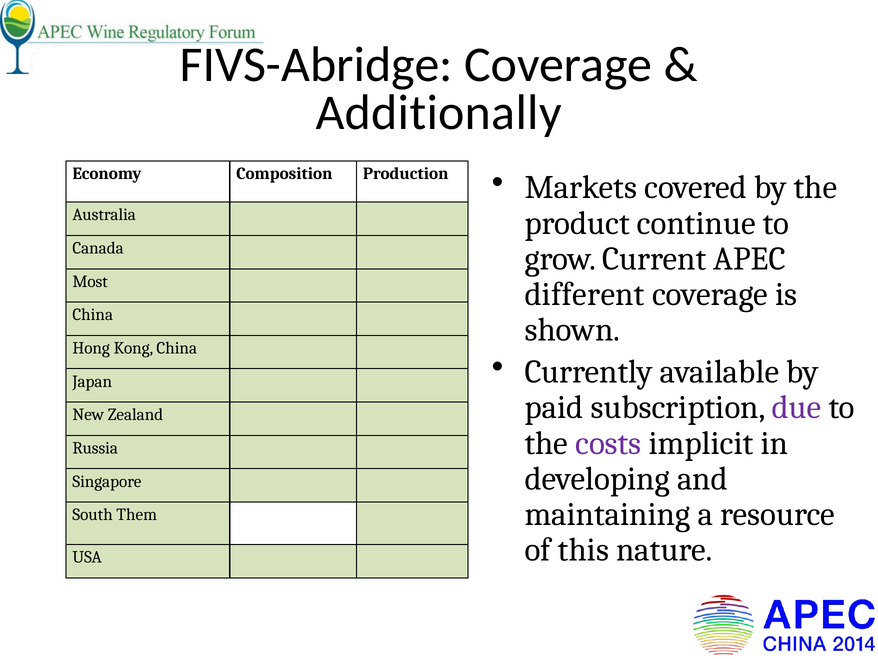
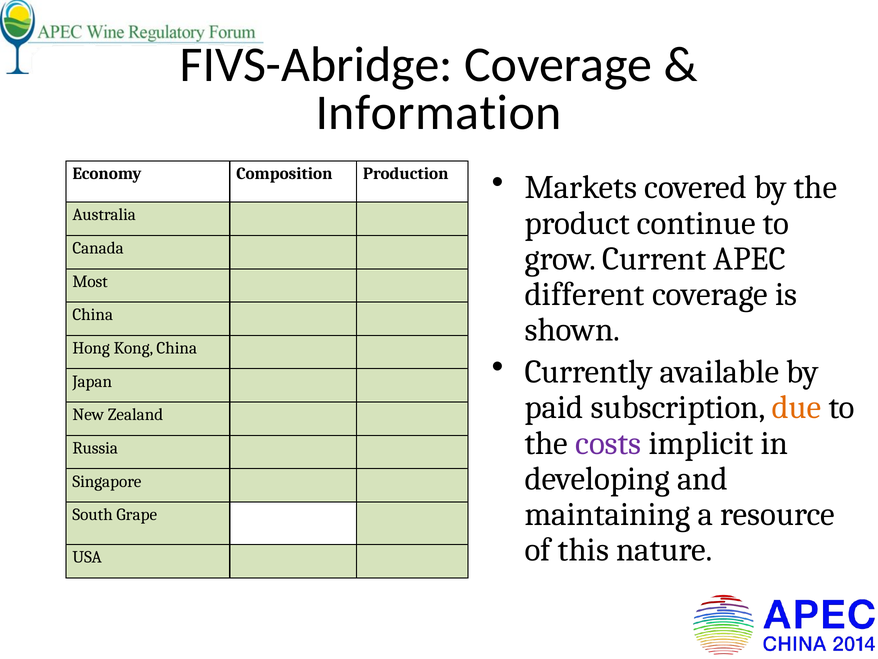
Additionally: Additionally -> Information (439, 113)
due colour: purple -> orange (796, 407)
Them: Them -> Grape (137, 514)
